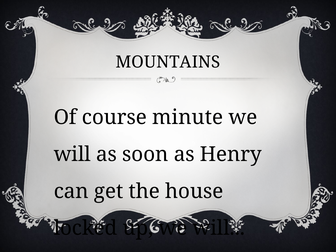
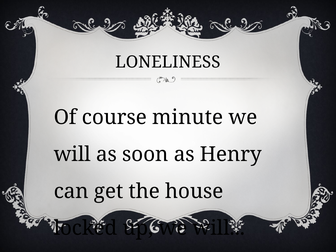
MOUNTAINS: MOUNTAINS -> LONELINESS (168, 62)
